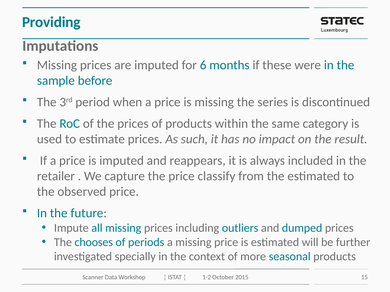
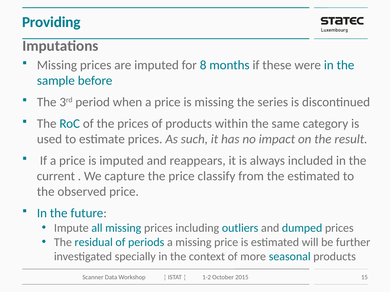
6: 6 -> 8 (203, 65)
retailer: retailer -> current (56, 176)
chooses: chooses -> residual (94, 243)
